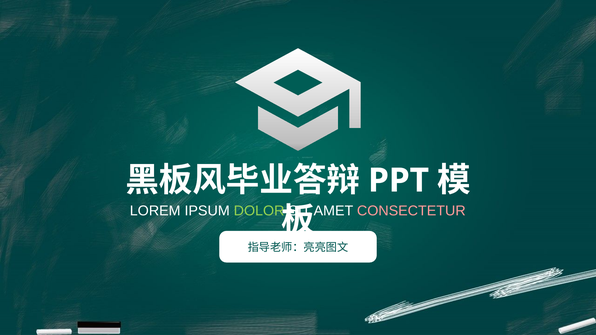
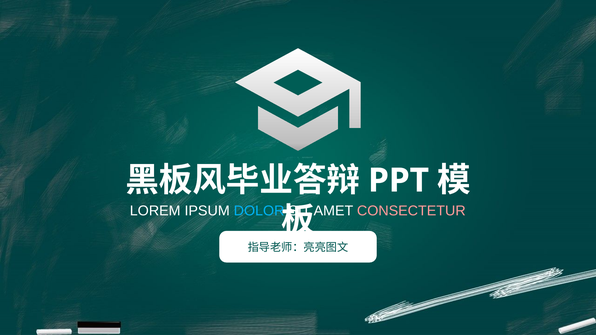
DOLOR colour: light green -> light blue (259, 211)
